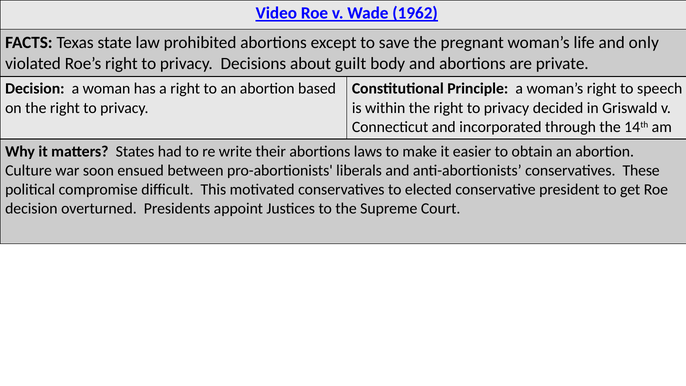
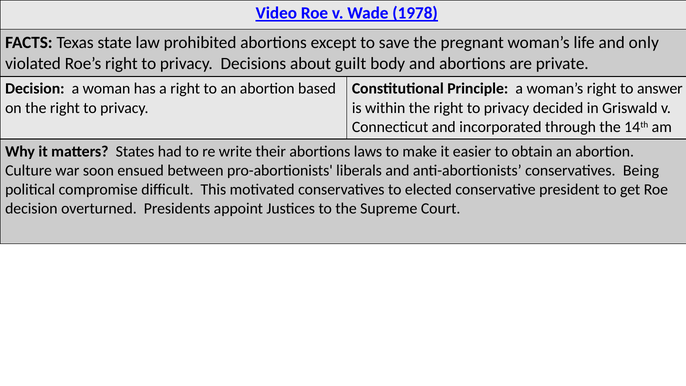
1962: 1962 -> 1978 (415, 13)
speech: speech -> answer (660, 89)
These: These -> Being (641, 170)
